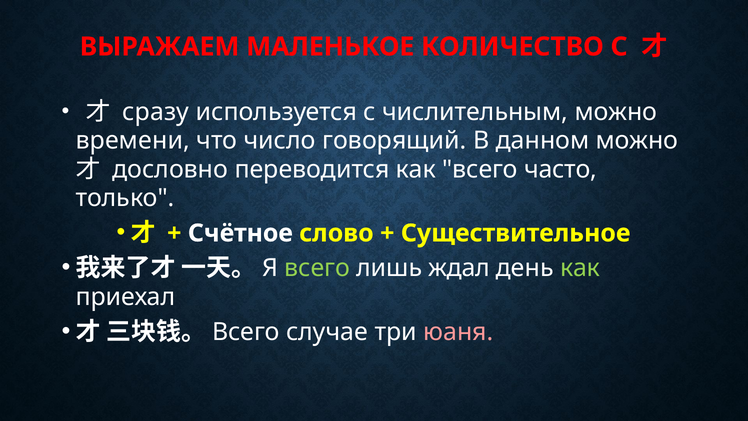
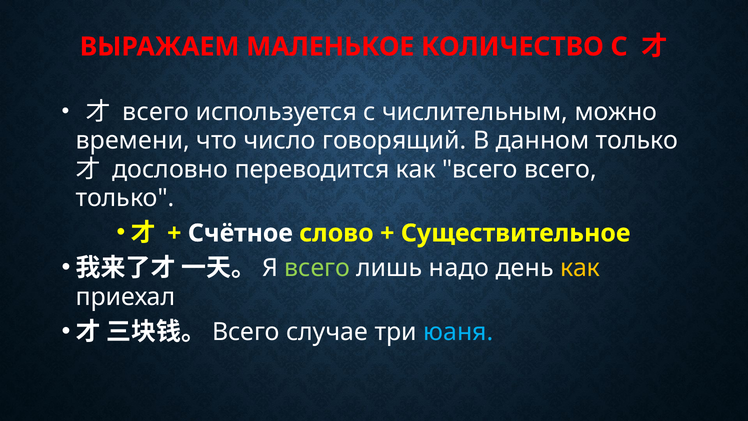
сразу: сразу -> всего (156, 112)
данном можно: можно -> только (637, 141)
всего часто: часто -> всего (561, 169)
ждал: ждал -> надо (459, 268)
как colour: light green -> yellow (580, 268)
юаня colour: pink -> light blue (458, 332)
